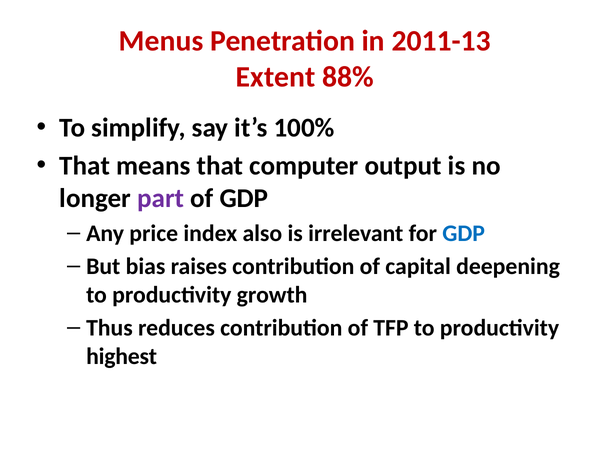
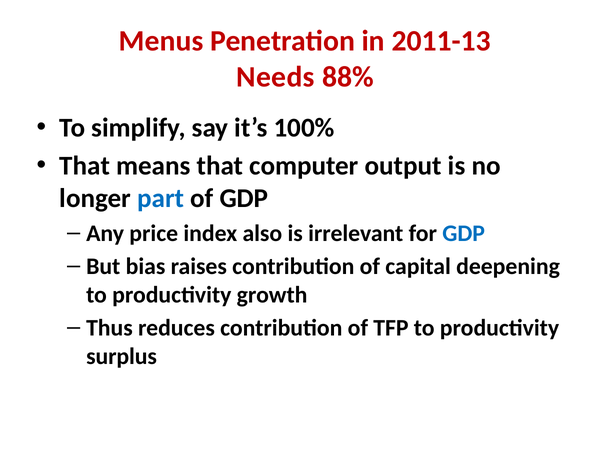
Extent: Extent -> Needs (276, 77)
part colour: purple -> blue (161, 199)
highest: highest -> surplus (122, 357)
